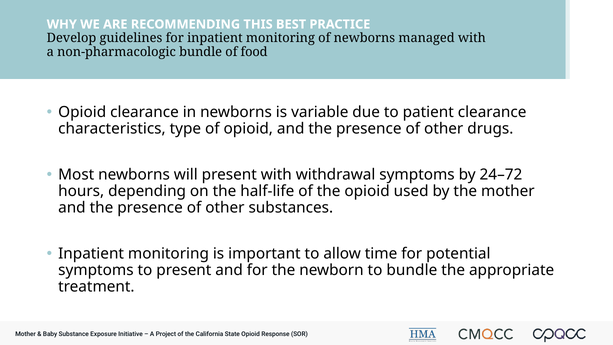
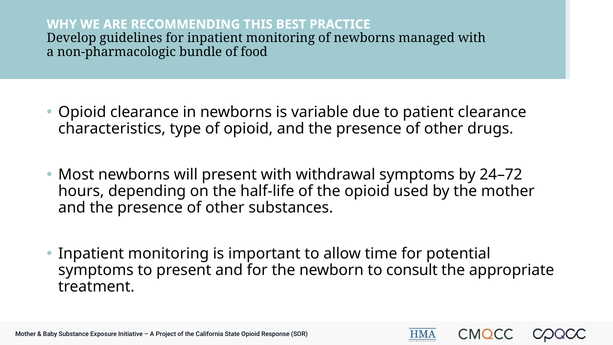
to bundle: bundle -> consult (412, 270)
